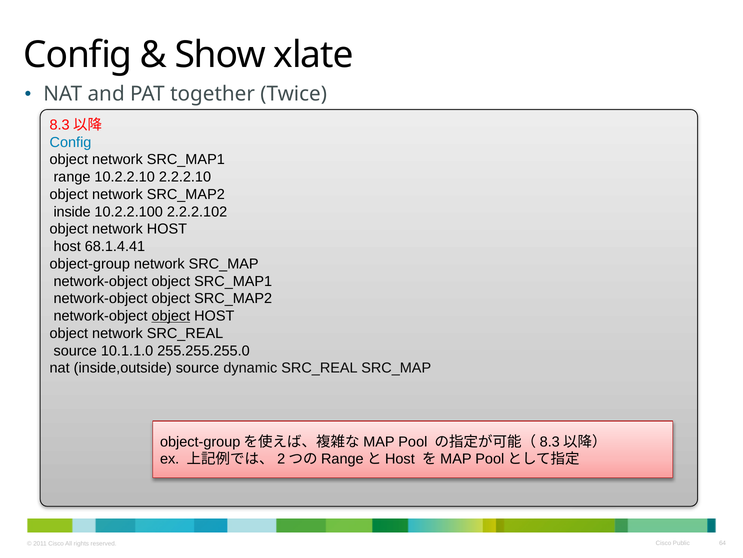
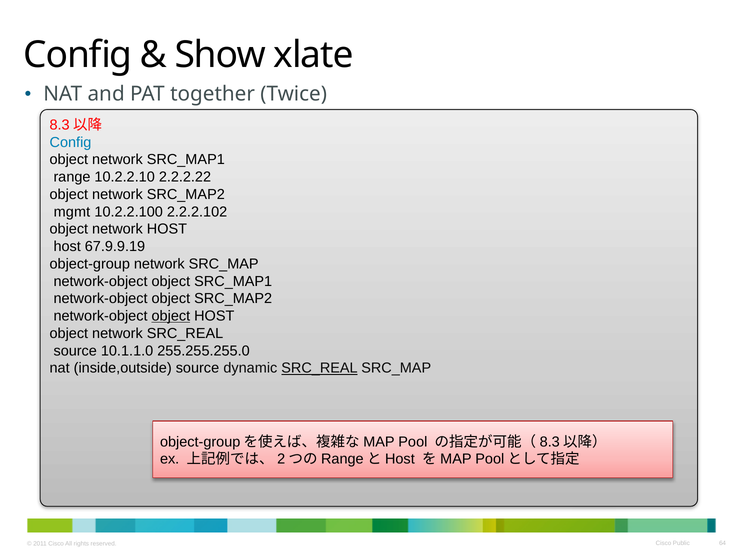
2.2.2.10: 2.2.2.10 -> 2.2.2.22 (185, 177)
inside: inside -> mgmt (72, 211)
68.1.4.41: 68.1.4.41 -> 67.9.9.19 (115, 246)
SRC_REAL underline: none -> present (319, 368)
